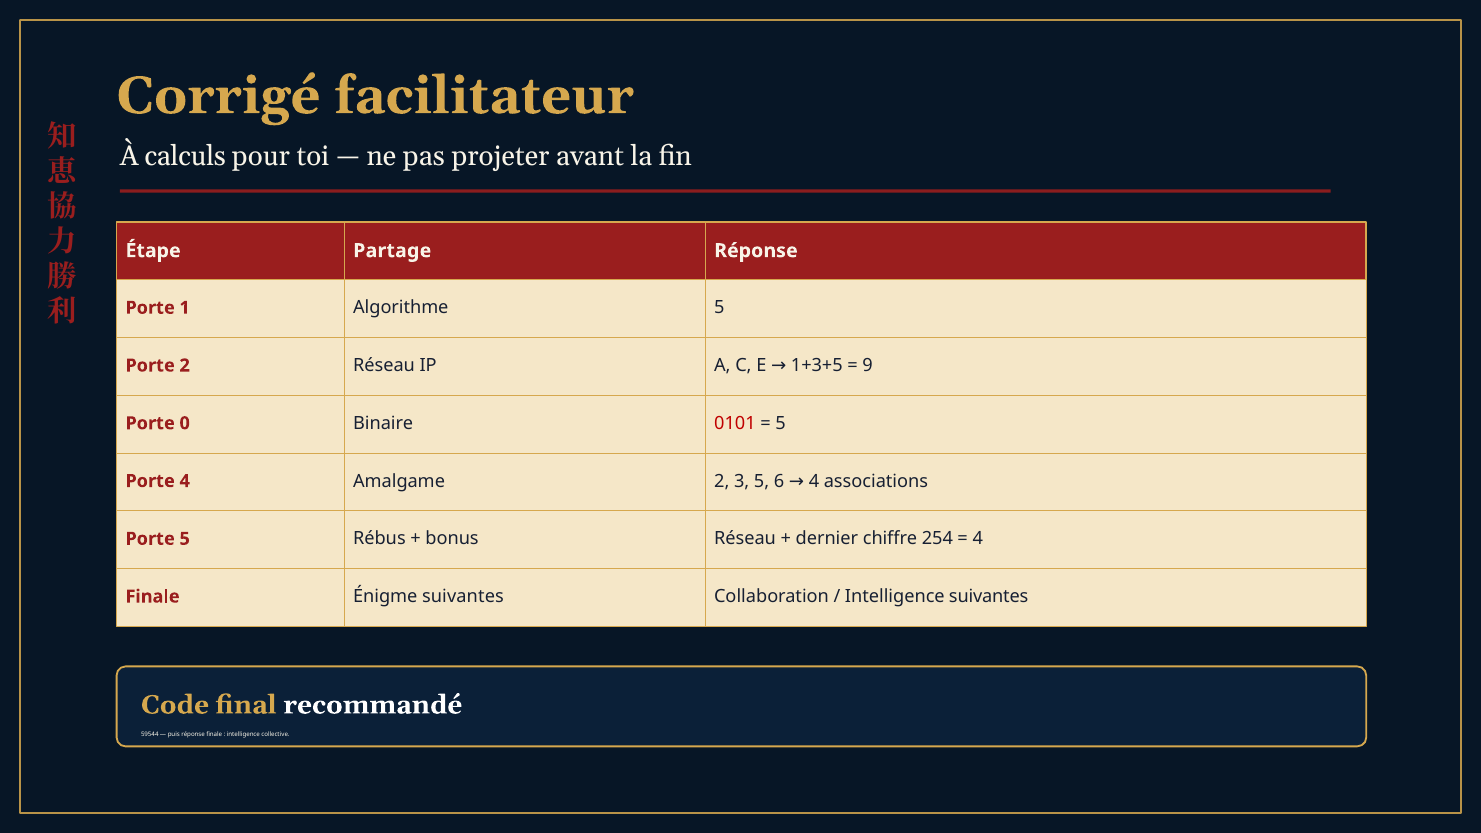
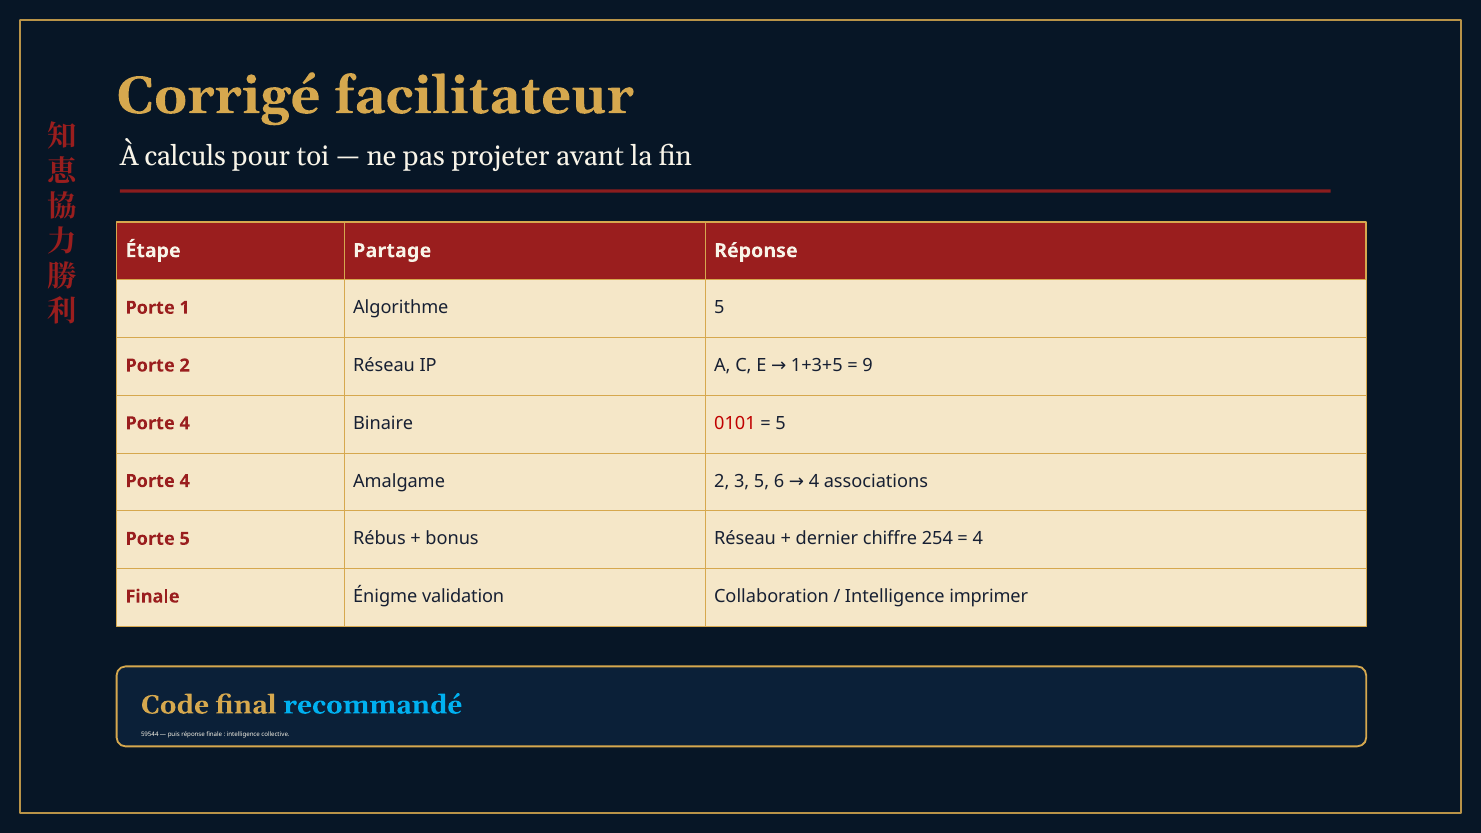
0: 0 -> 4 (185, 423)
Énigme suivantes: suivantes -> validation (463, 597)
Intelligence suivantes: suivantes -> imprimer (989, 597)
recommandé colour: white -> light blue (373, 705)
